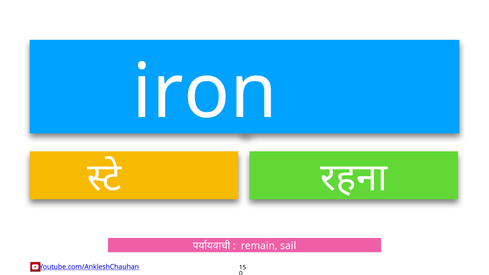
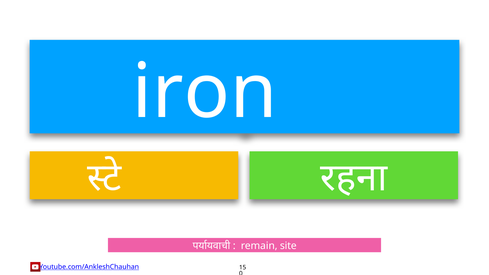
sail: sail -> site (288, 246)
